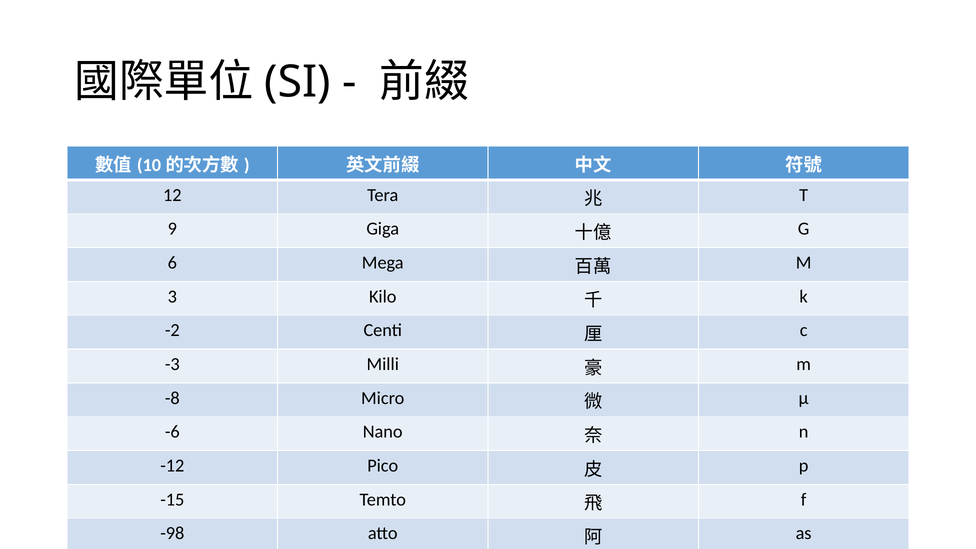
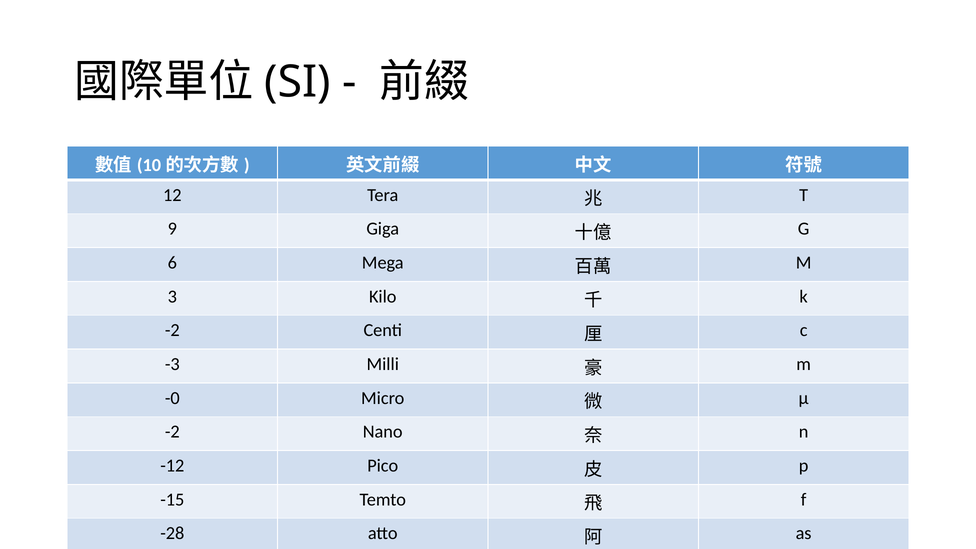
-8: -8 -> -0 (172, 398)
-6: -6 -> -2 (172, 432)
-98: -98 -> -28 (172, 533)
